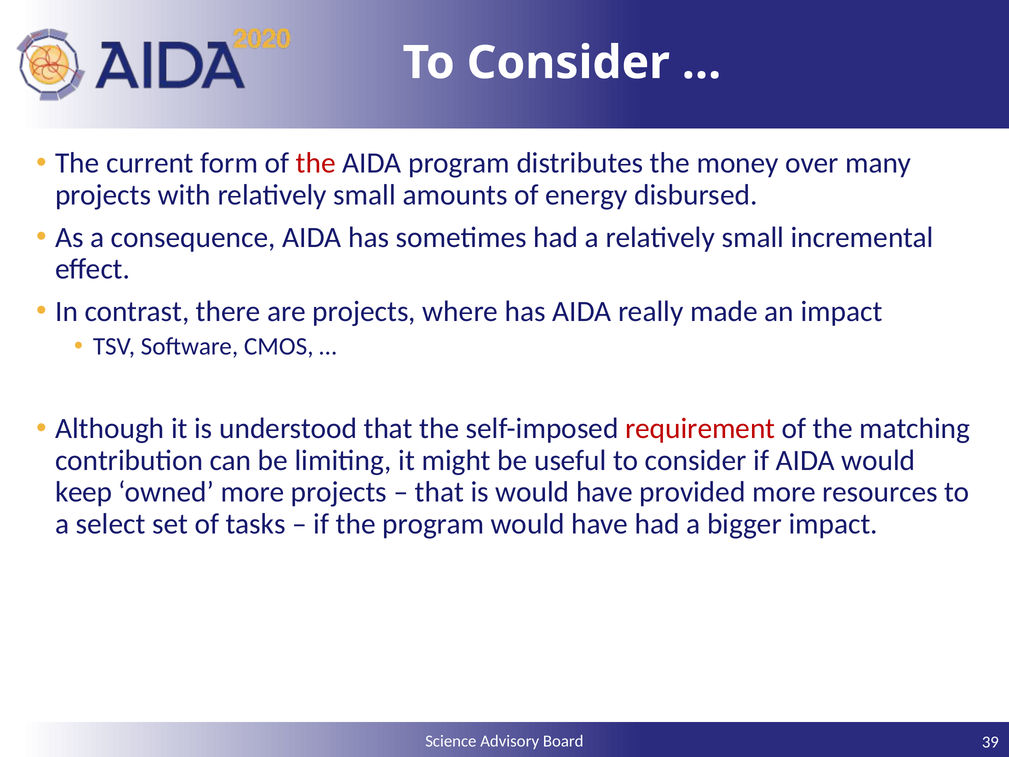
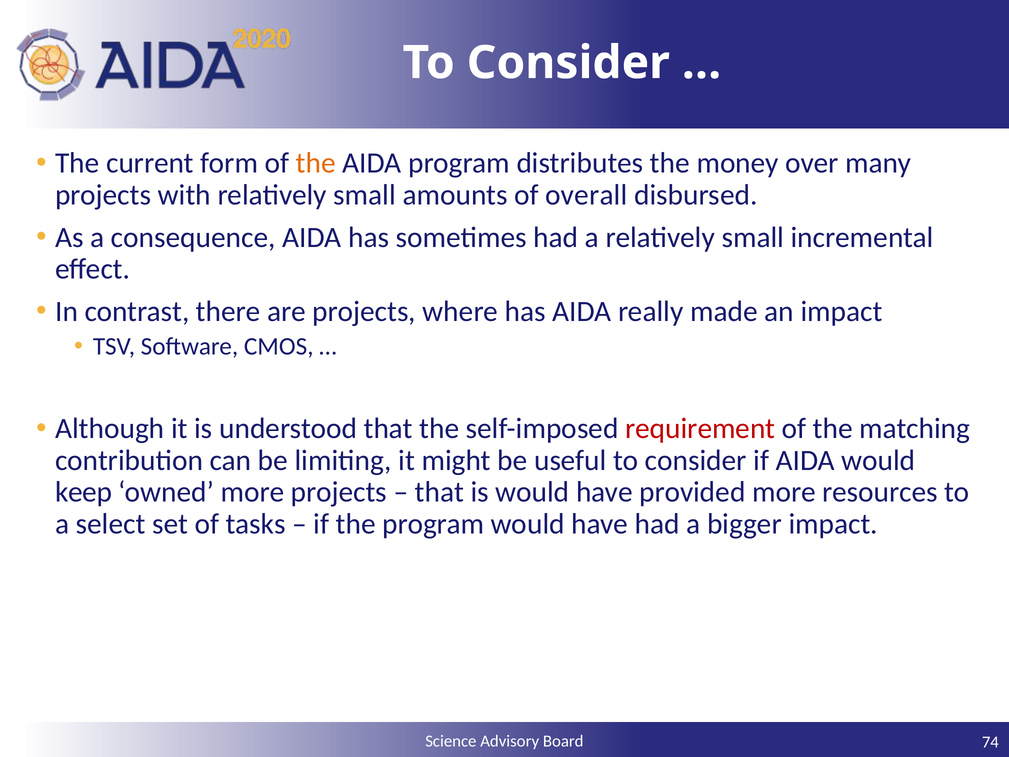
the colour: red -> orange (316, 163)
energy: energy -> overall (586, 195)
39: 39 -> 74 (990, 742)
